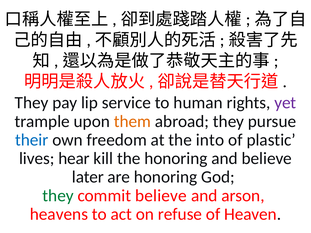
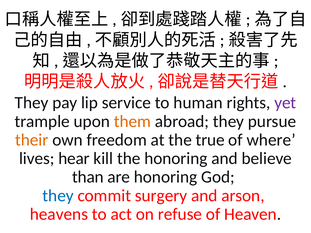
their colour: blue -> orange (32, 140)
into: into -> true (210, 140)
plastic: plastic -> where (271, 140)
later: later -> than (88, 177)
they colour: green -> blue (58, 196)
commit believe: believe -> surgery (161, 196)
